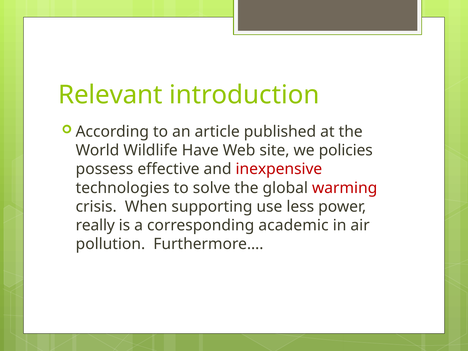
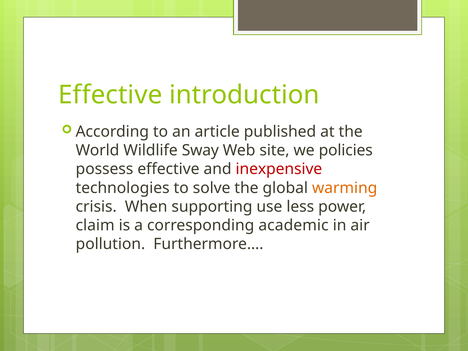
Relevant: Relevant -> Effective (110, 95)
Have: Have -> Sway (200, 150)
warming colour: red -> orange (345, 188)
really: really -> claim (95, 225)
